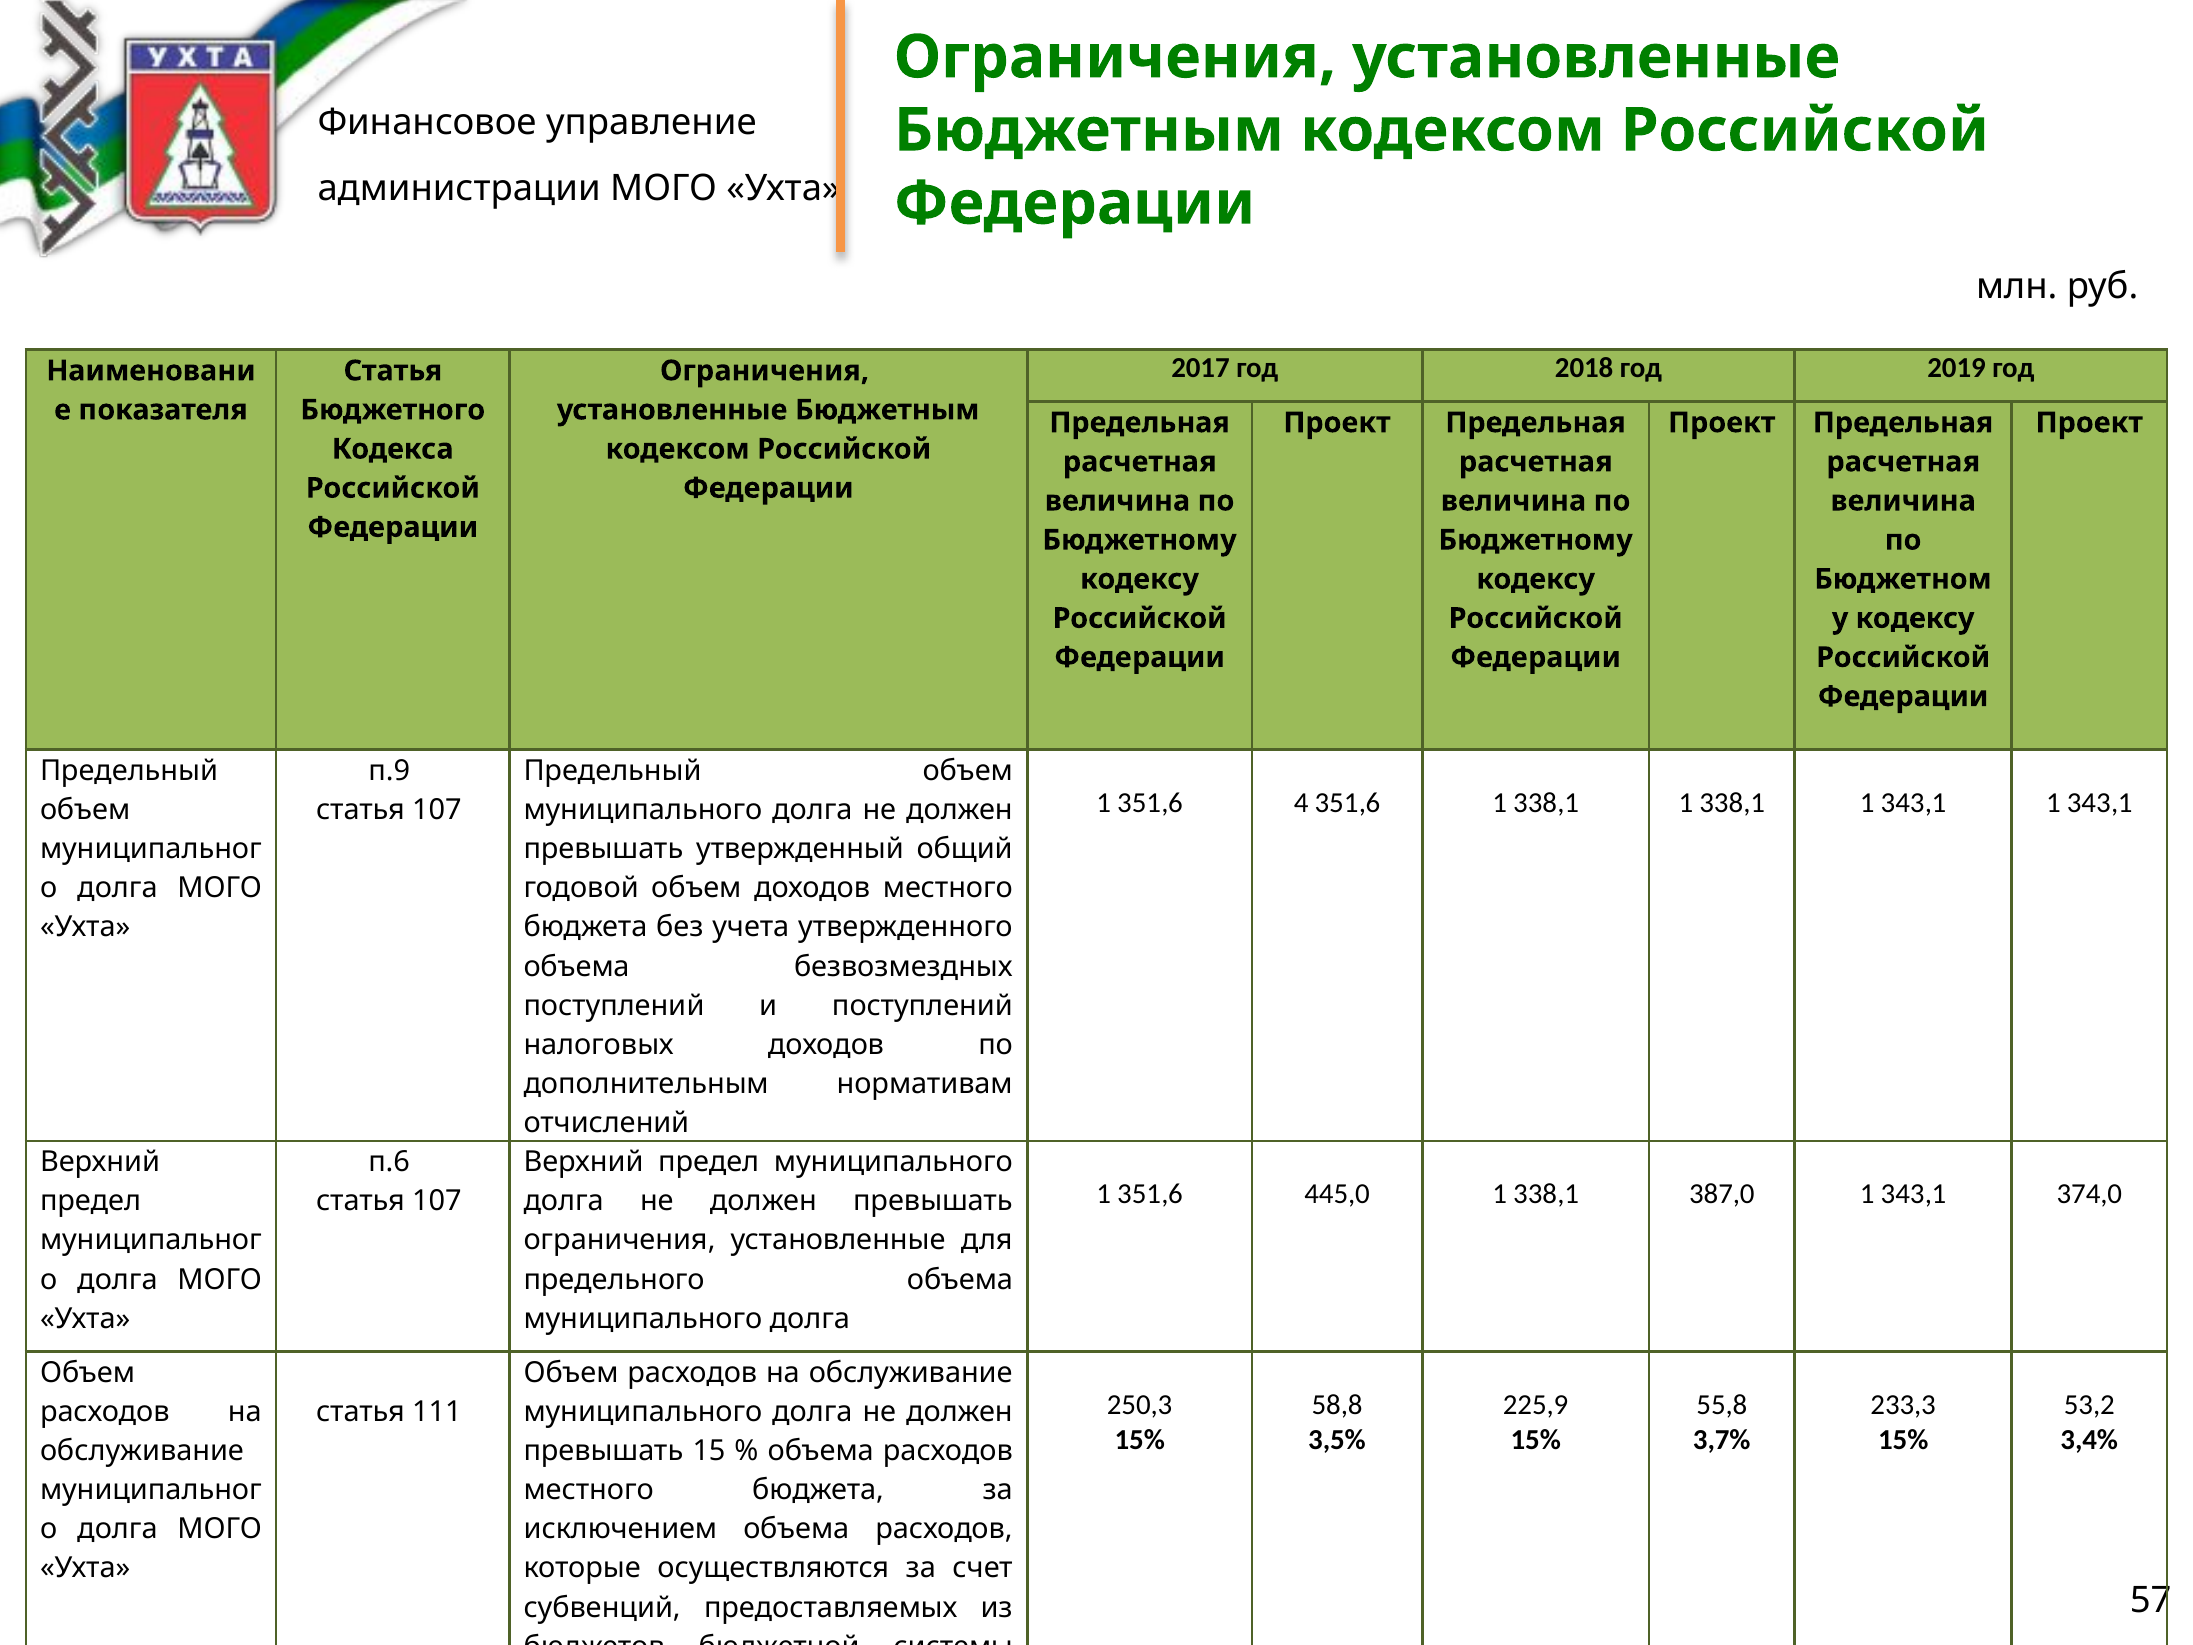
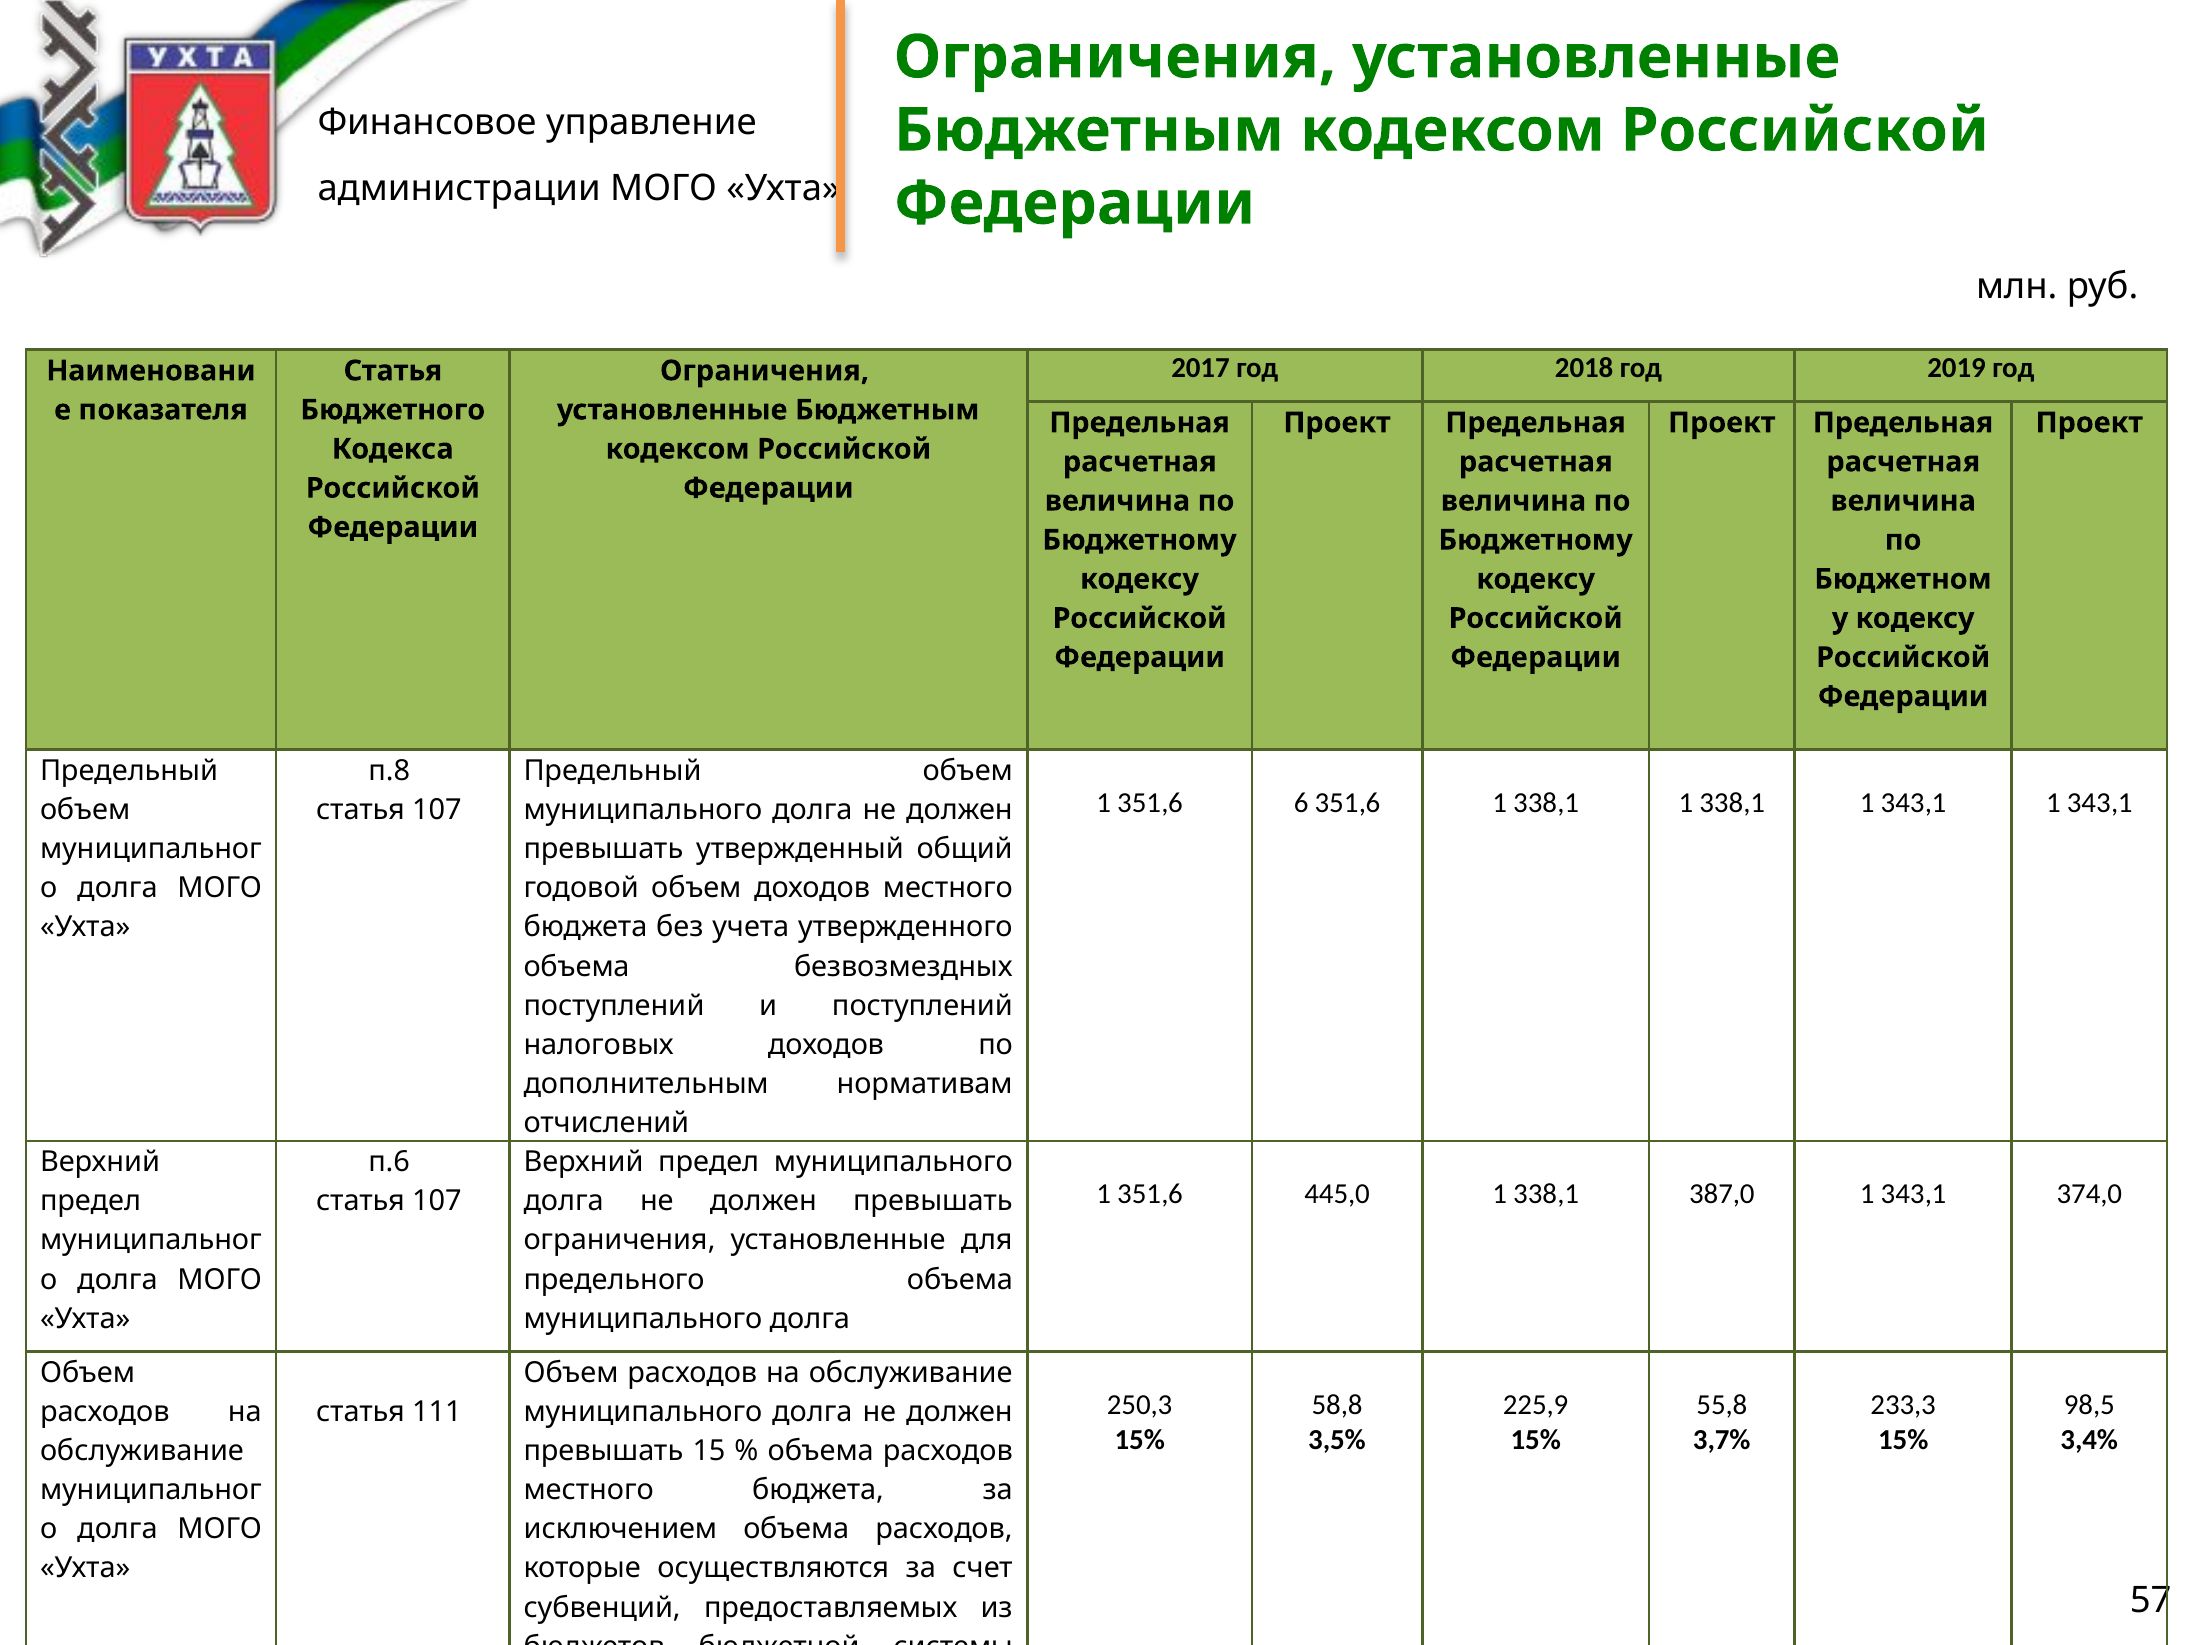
п.9: п.9 -> п.8 (389, 771)
4: 4 -> 6 (1301, 803)
53,2: 53,2 -> 98,5 (2089, 1404)
